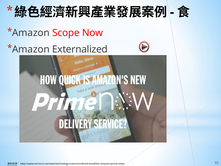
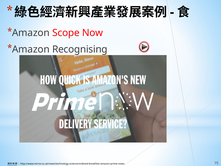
Externalized: Externalized -> Recognising (80, 49)
